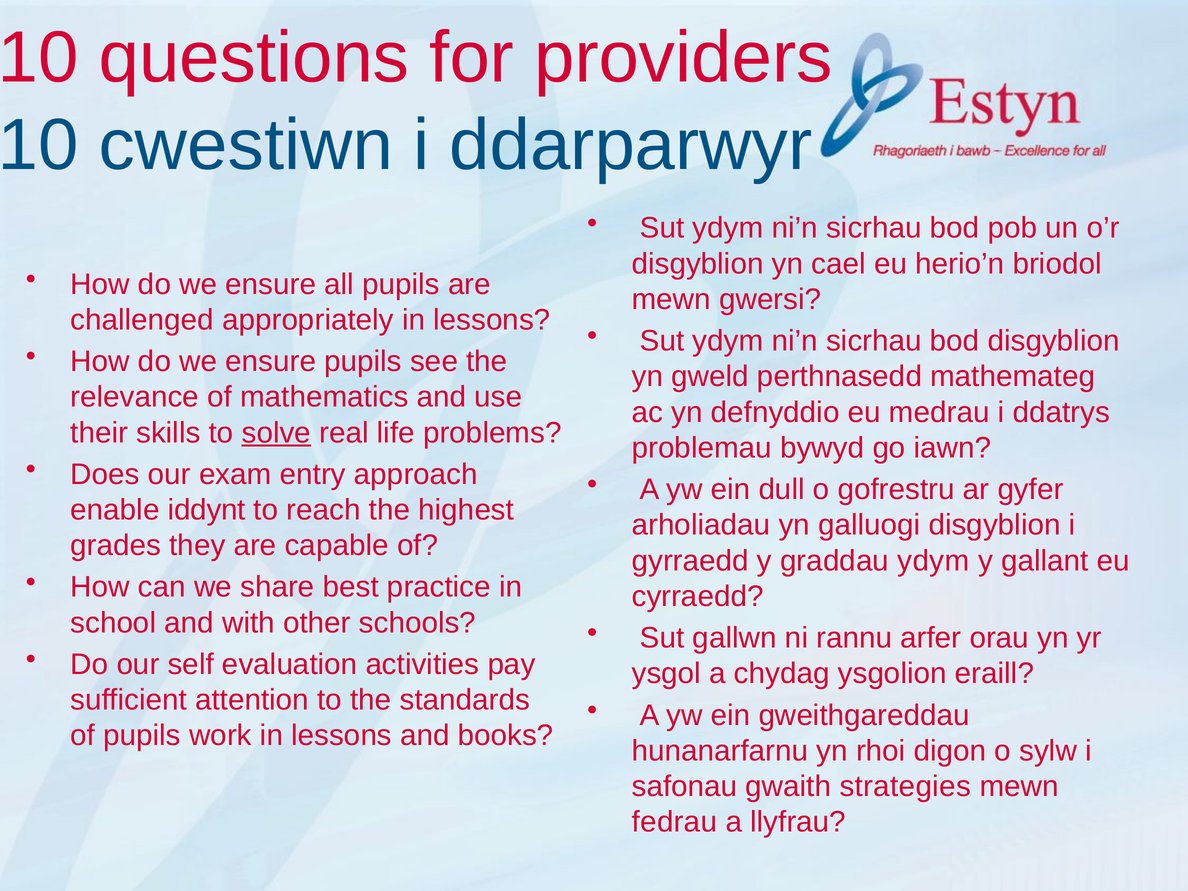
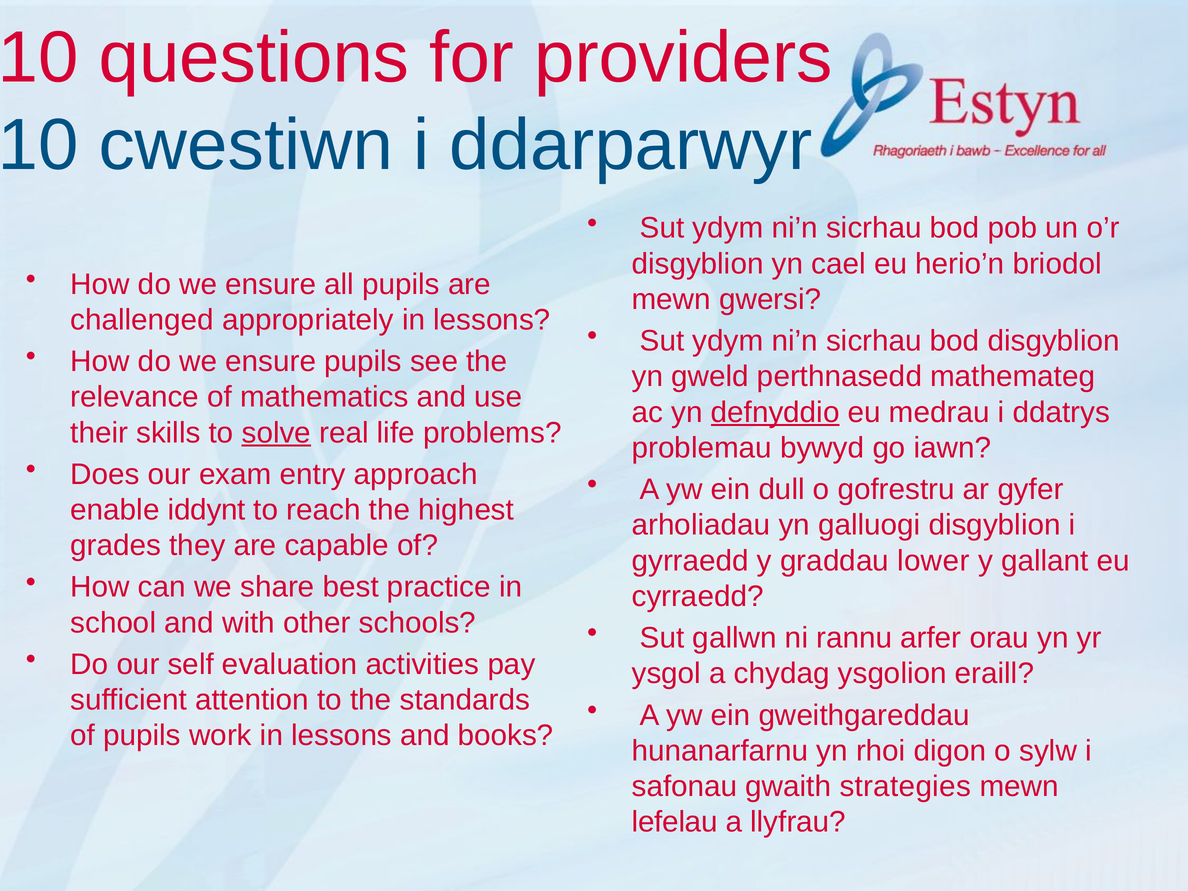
defnyddio underline: none -> present (775, 412)
graddau ydym: ydym -> lower (933, 561)
fedrau: fedrau -> lefelau (675, 822)
